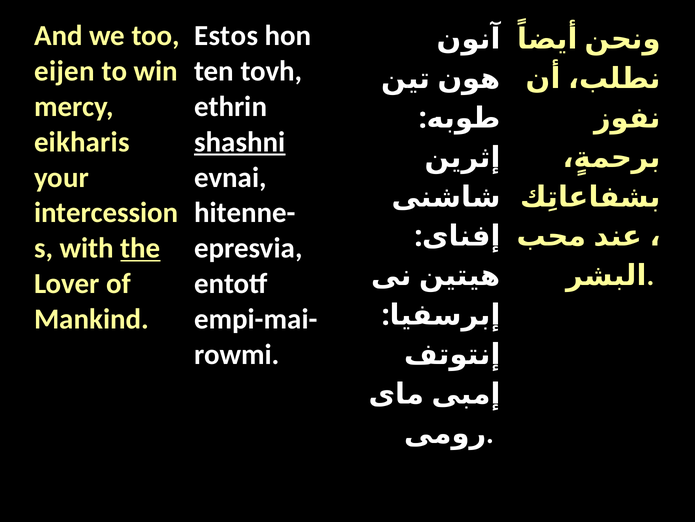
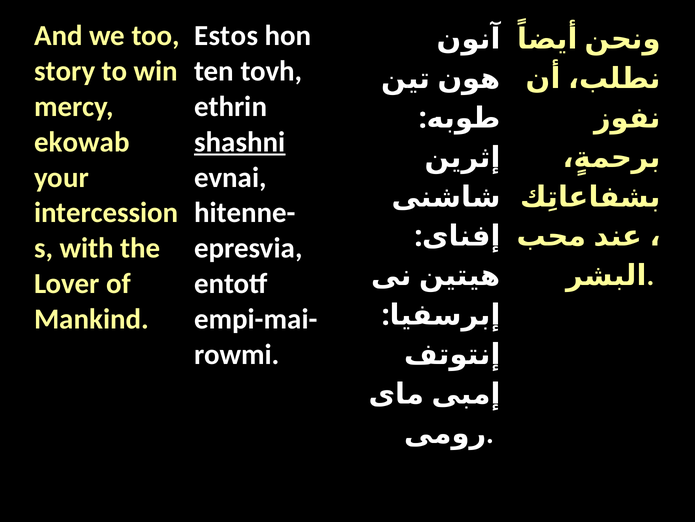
eijen: eijen -> story (65, 71)
eikharis: eikharis -> ekowab (82, 142)
the underline: present -> none (140, 248)
